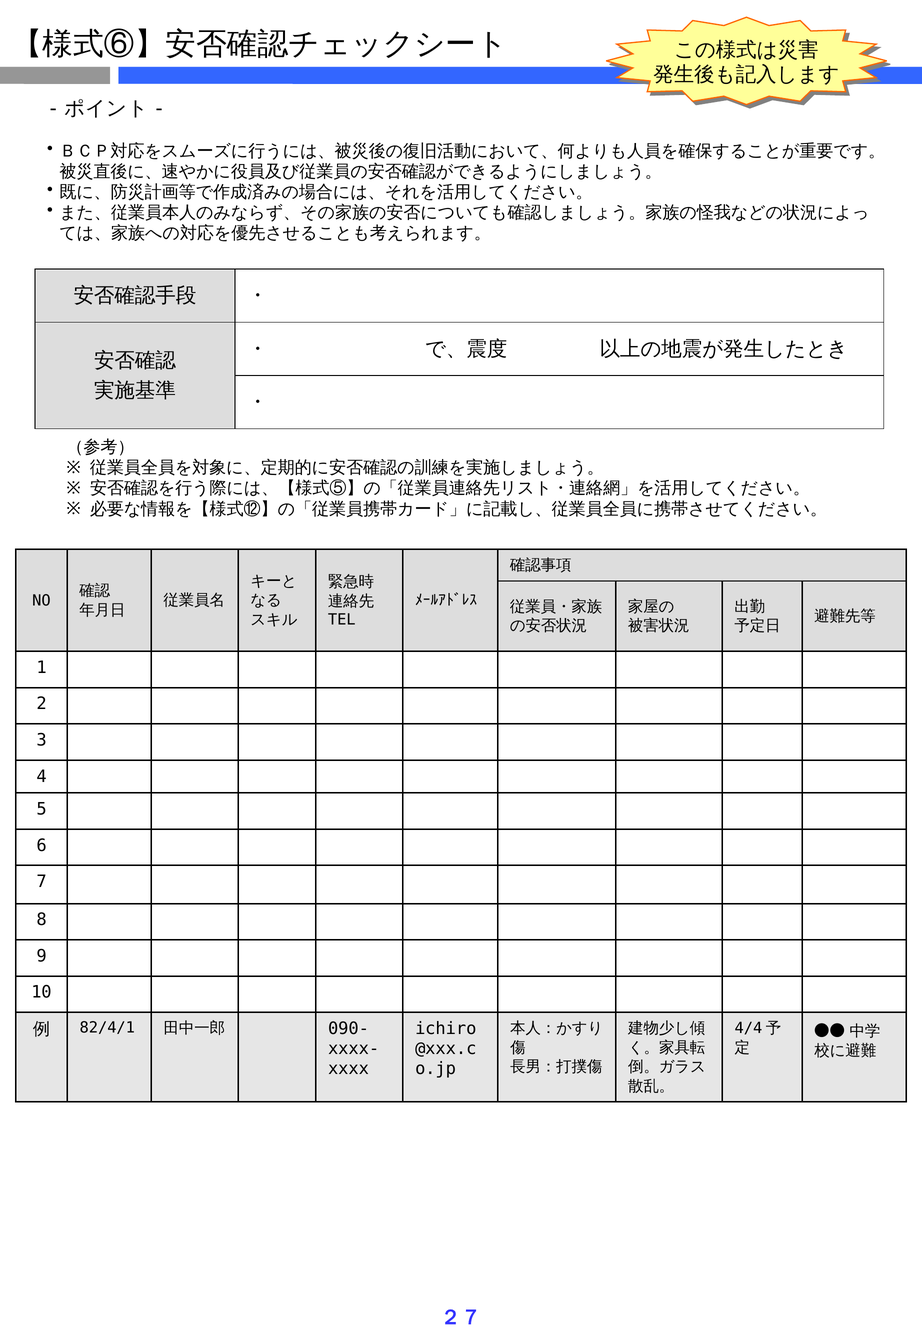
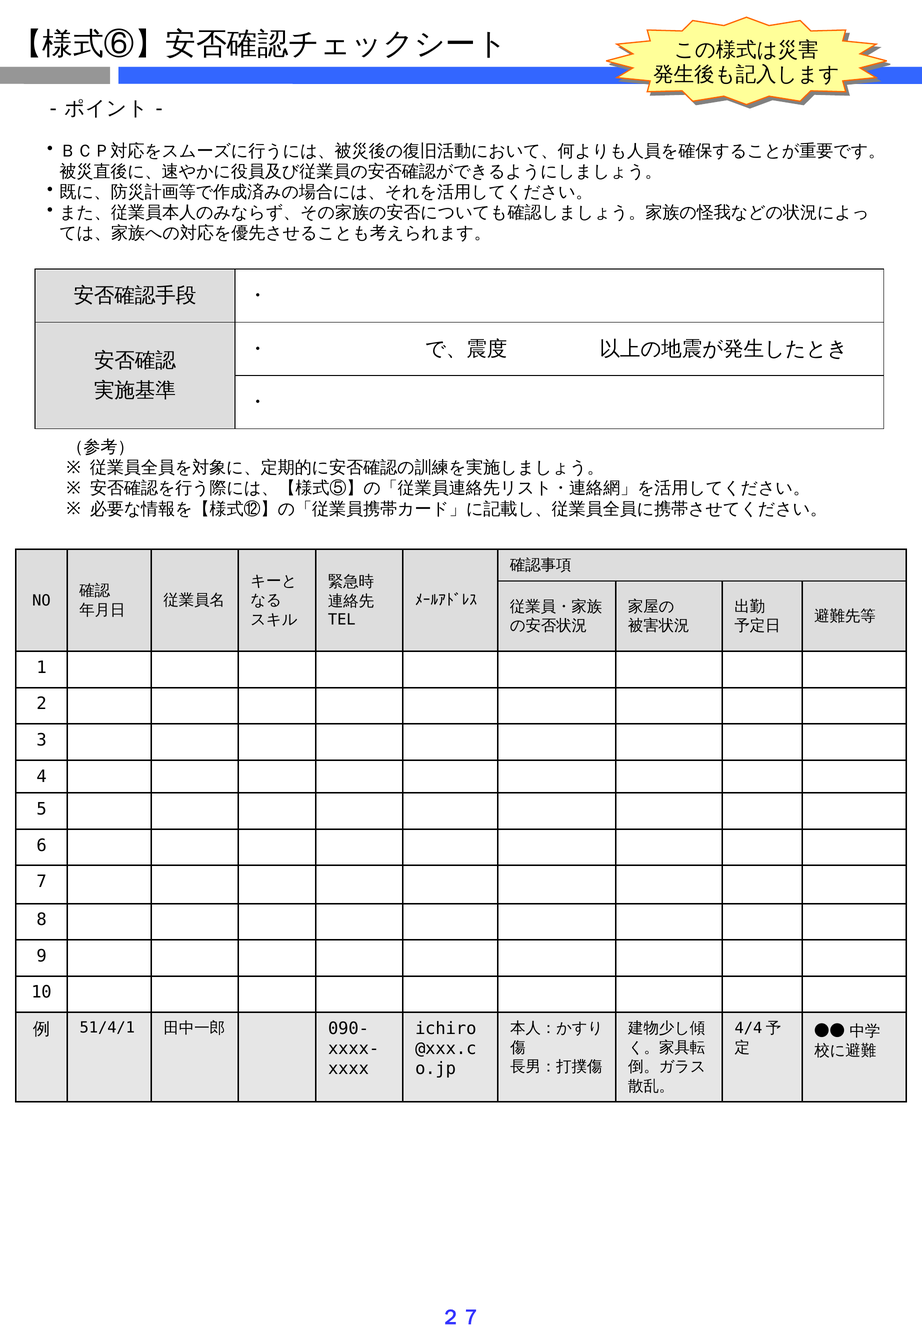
82/4/1: 82/4/1 -> 51/4/1 (107, 1028)
